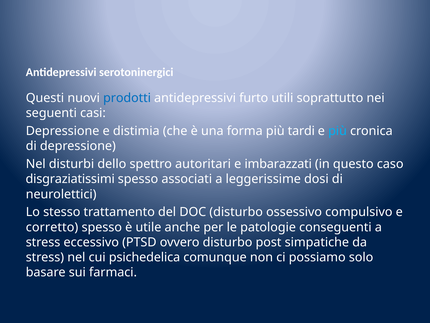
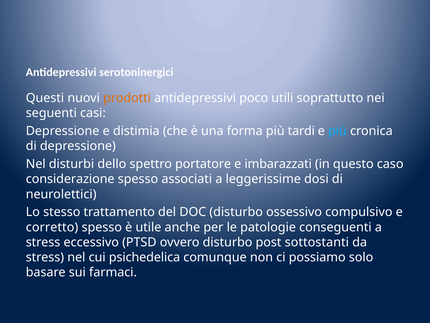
prodotti colour: blue -> orange (127, 98)
furto: furto -> poco (254, 98)
autoritari: autoritari -> portatore (203, 164)
disgraziatissimi: disgraziatissimi -> considerazione (70, 179)
simpatiche: simpatiche -> sottostanti (317, 242)
